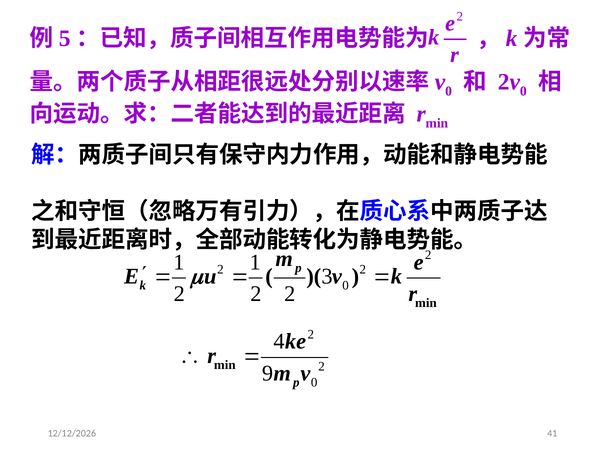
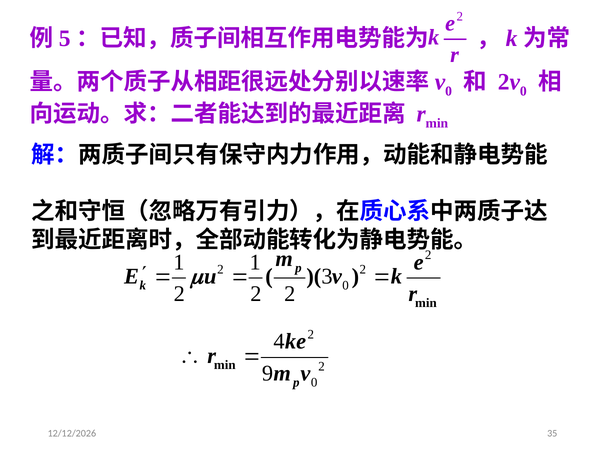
41: 41 -> 35 (552, 433)
